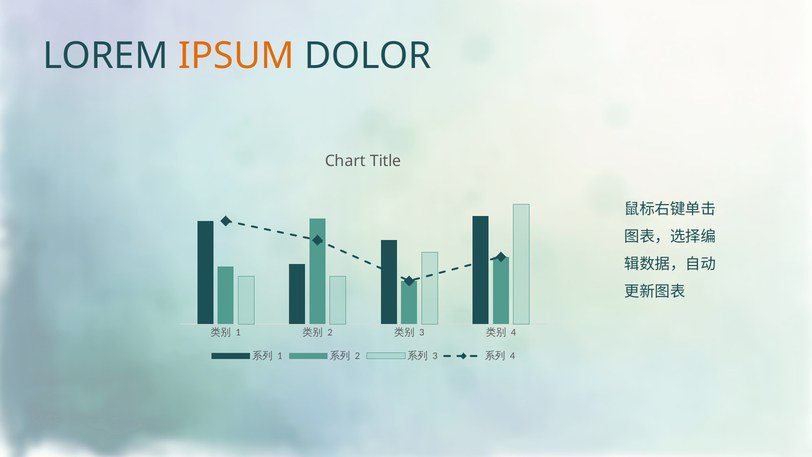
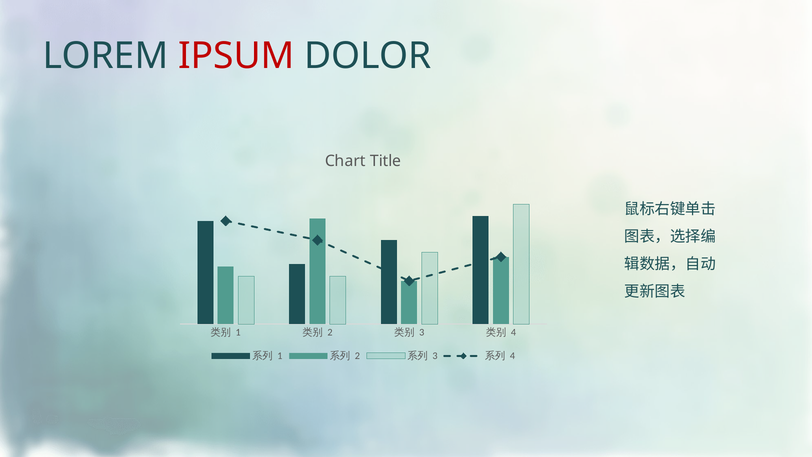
IPSUM colour: orange -> red (236, 56)
